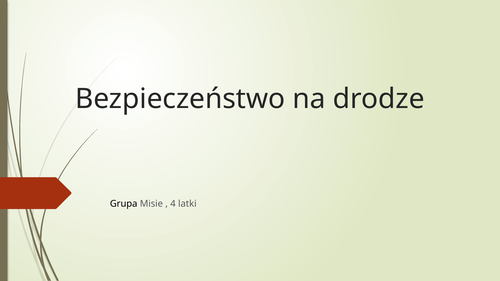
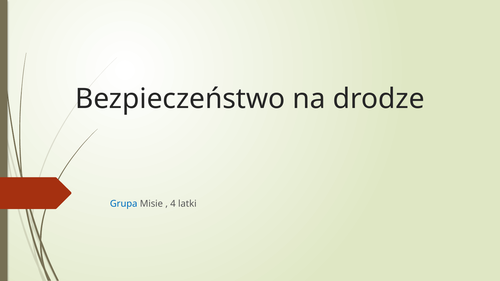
Grupa colour: black -> blue (124, 204)
